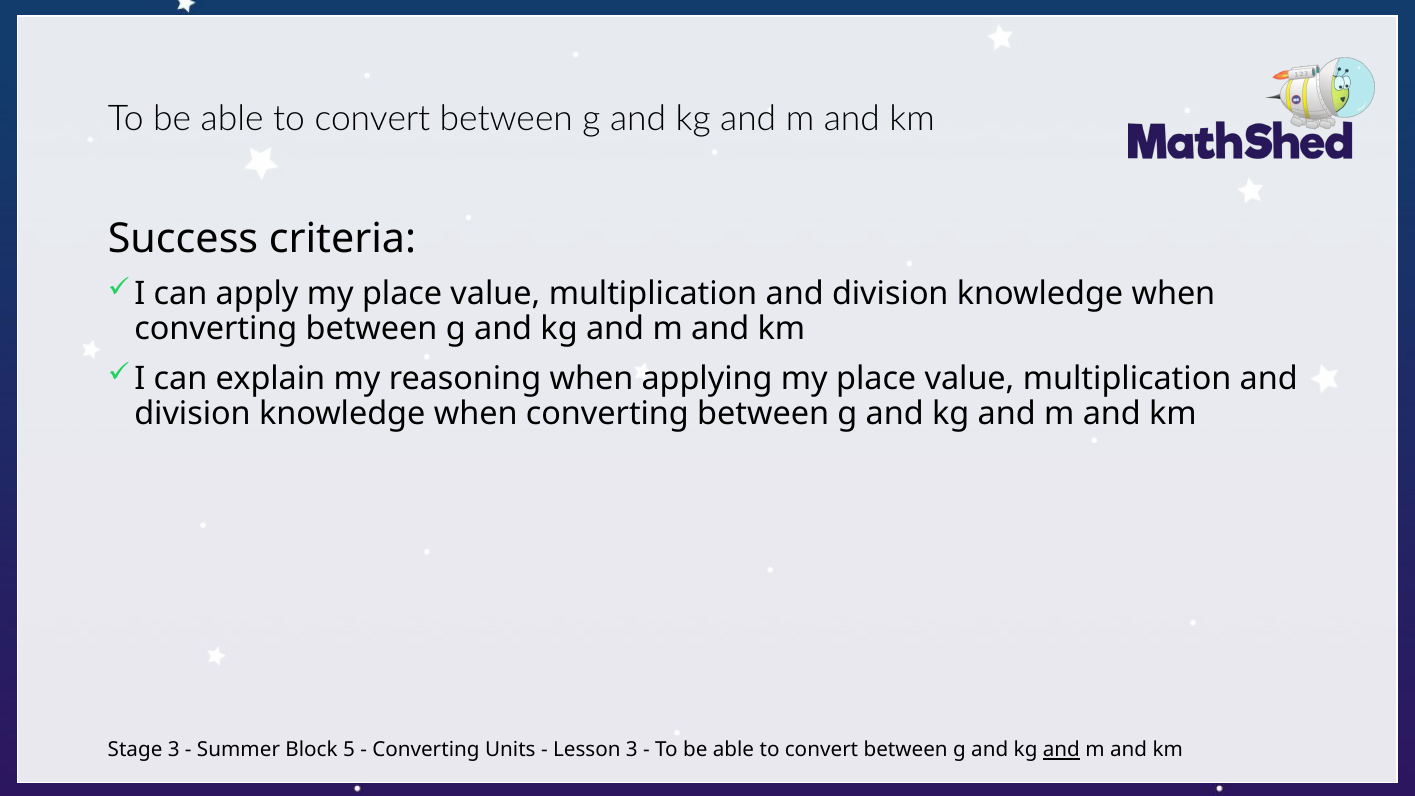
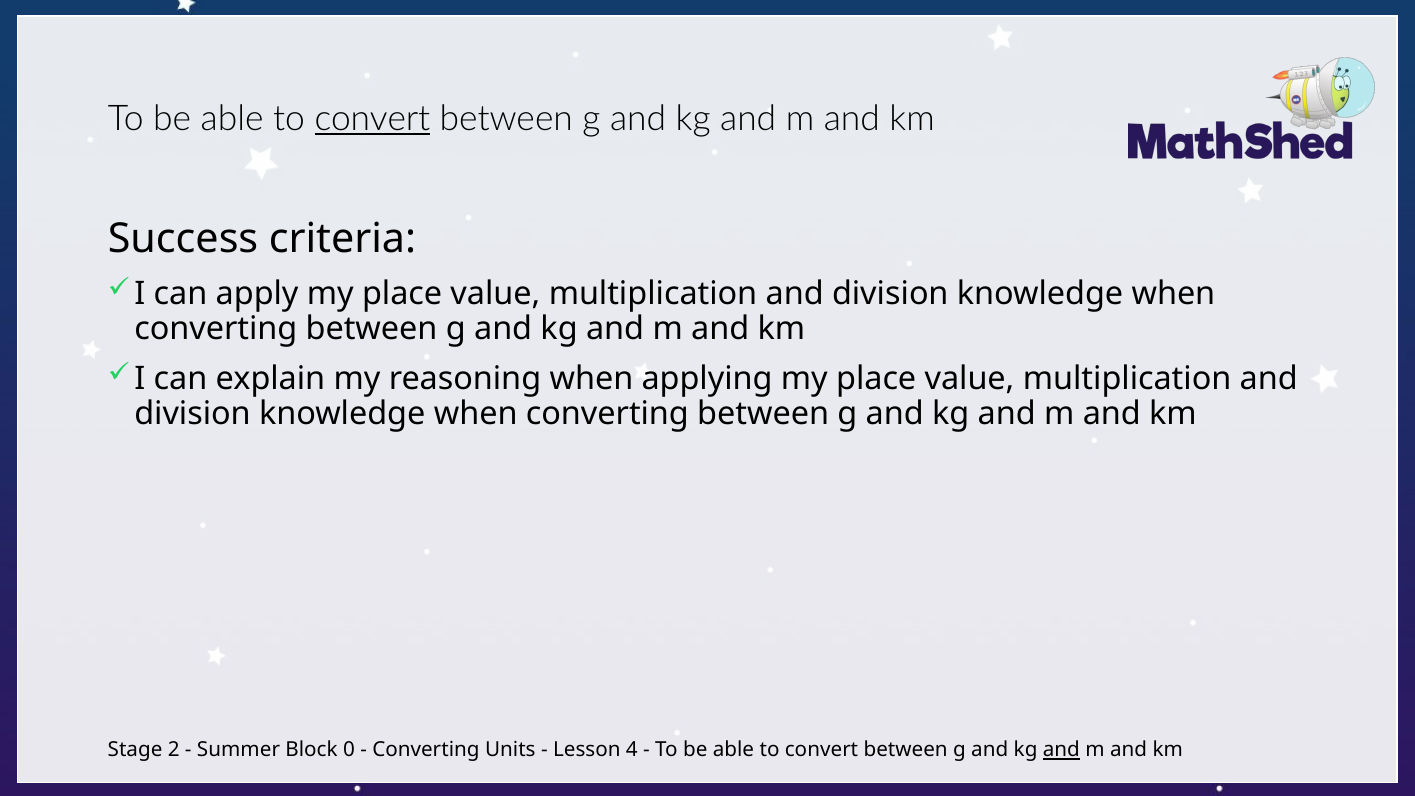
convert underline: none -> present (372, 119)
Stage 3: 3 -> 2 (174, 750)
5: 5 -> 0 (349, 750)
Lesson 3: 3 -> 4 (632, 750)
